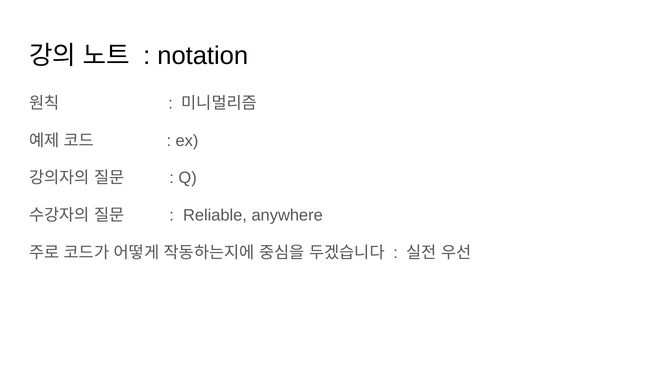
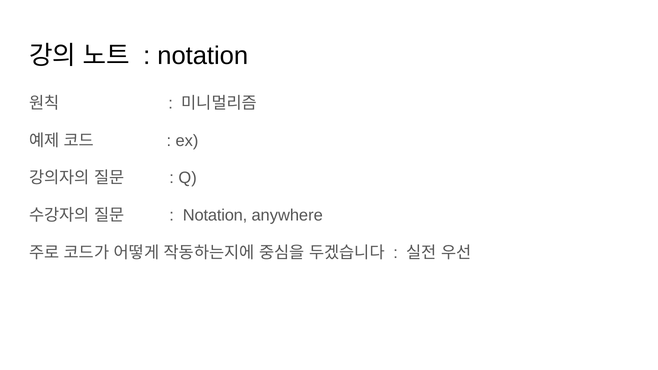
Reliable: Reliable -> Notation (215, 215)
